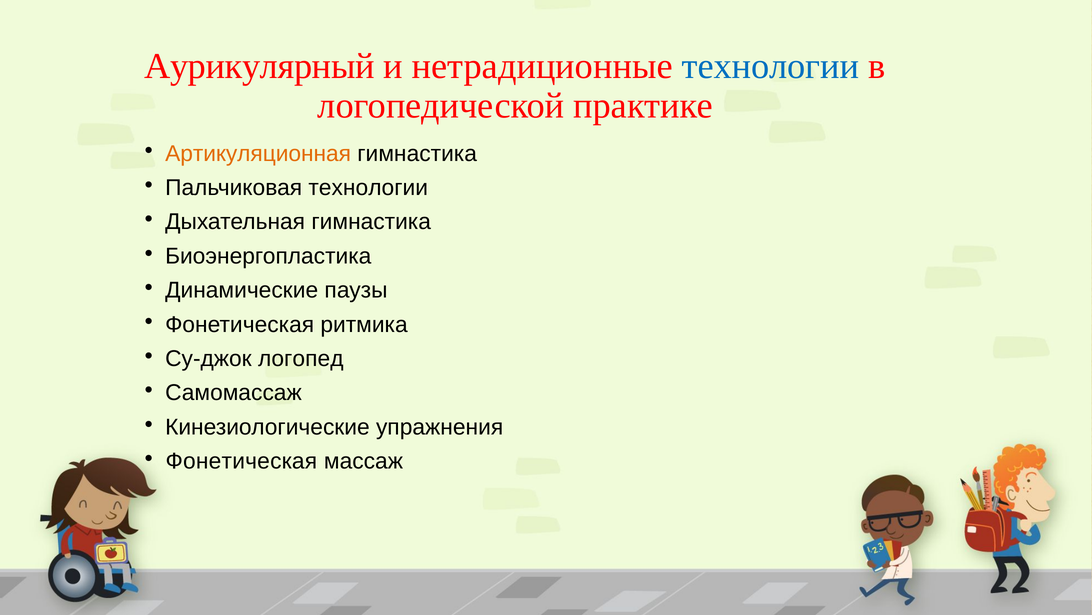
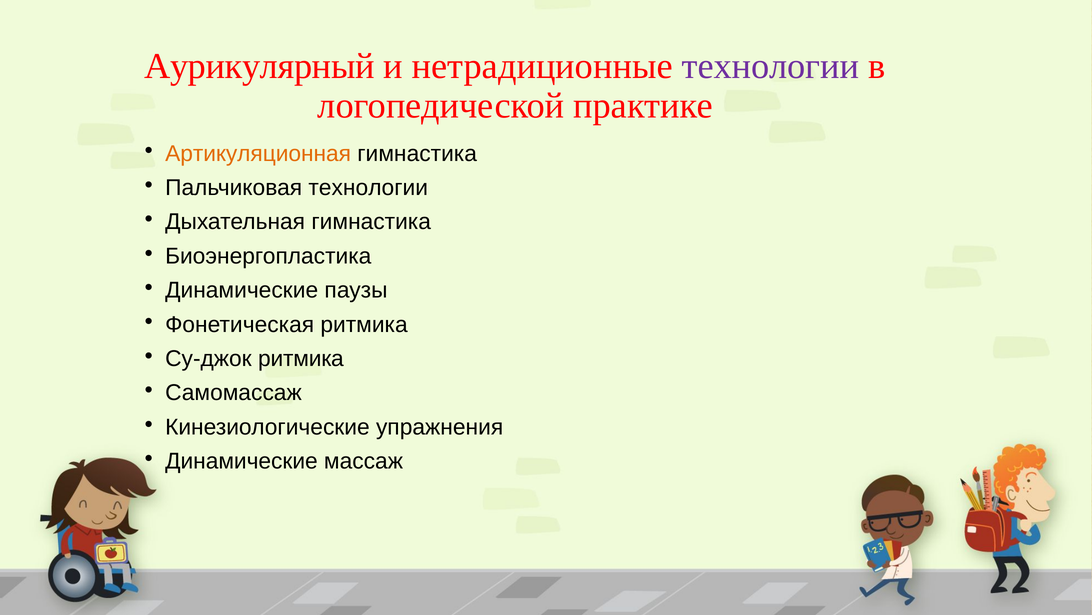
технологии colour: blue -> purple (770, 66)
Су-джок логопед: логопед -> ритмика (301, 358)
Фонетическая: Фонетическая -> Динамические (241, 461)
